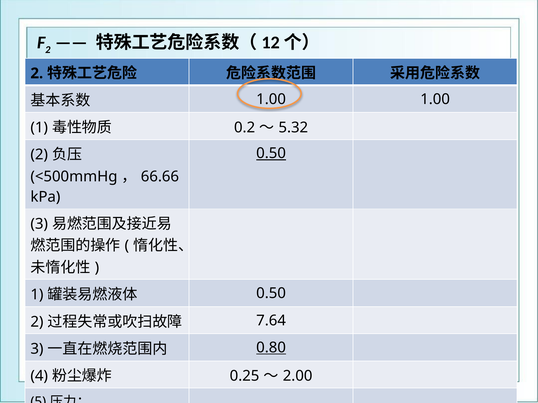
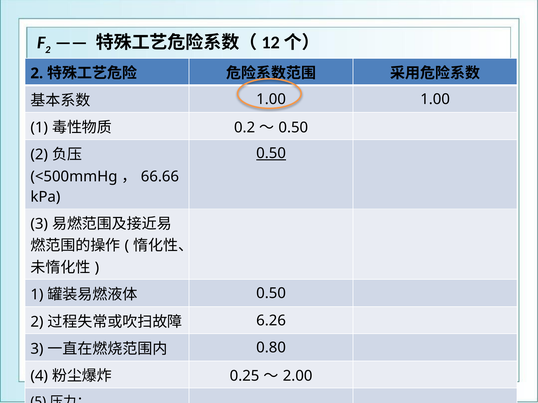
5.32: 5.32 -> 0.50 (293, 128)
7.64: 7.64 -> 6.26 (271, 321)
0.80 underline: present -> none (271, 348)
